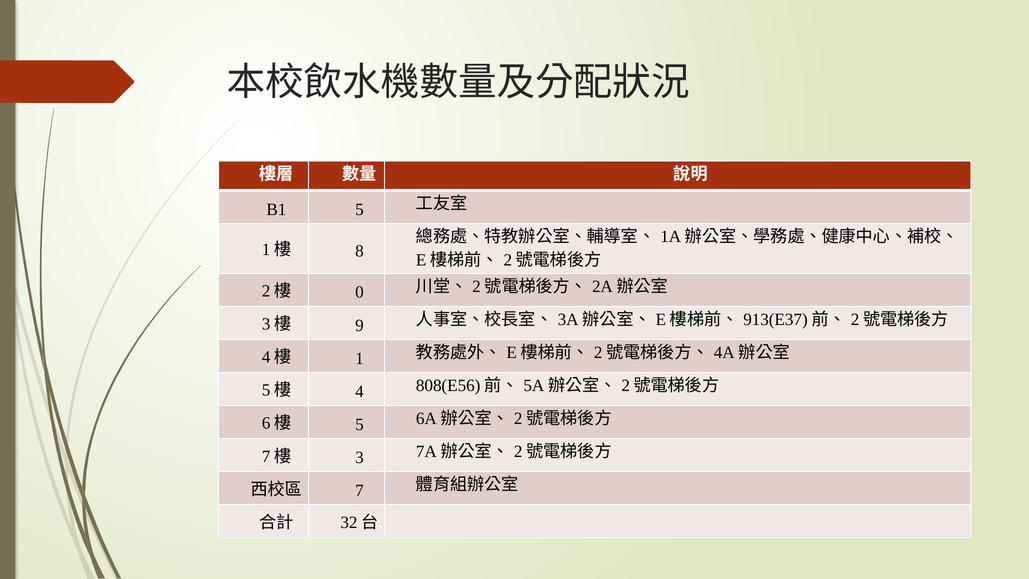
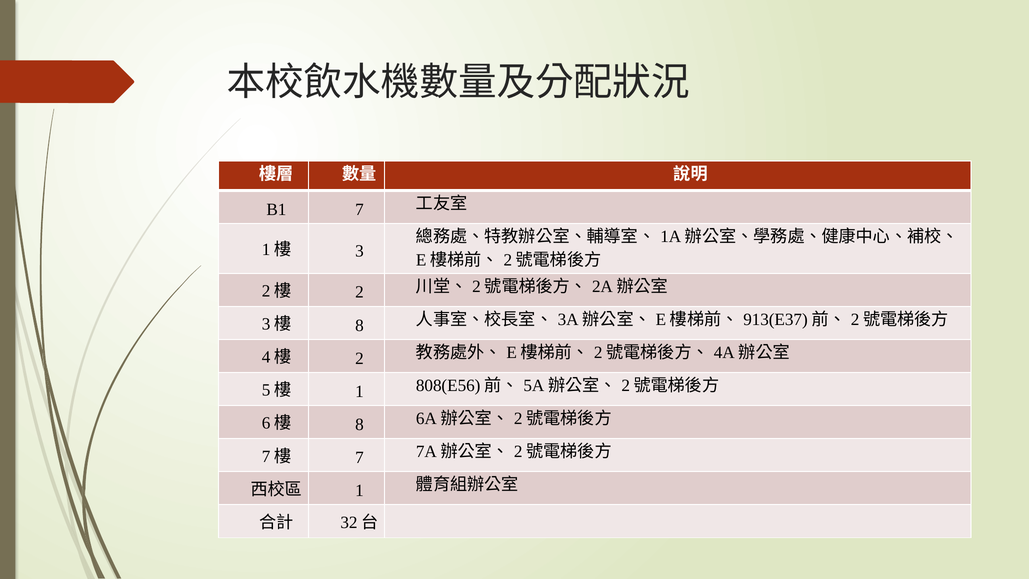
B1 5: 5 -> 7 (359, 209)
8: 8 -> 3 (359, 251)
0: 0 -> 2 (359, 292)
9: 9 -> 8 (359, 325)
1: 1 -> 2 (359, 358)
4: 4 -> 1 (359, 391)
5: 5 -> 8 (359, 424)
3: 3 -> 7 (359, 457)
7: 7 -> 1 (359, 490)
